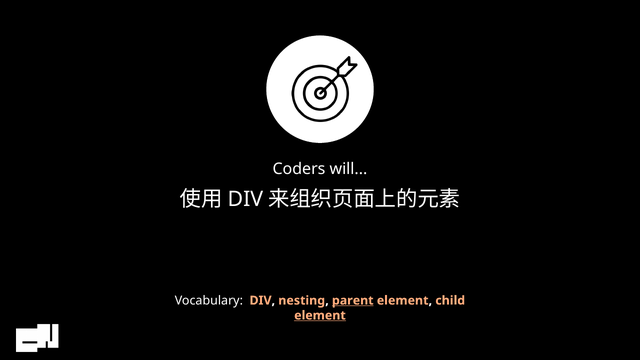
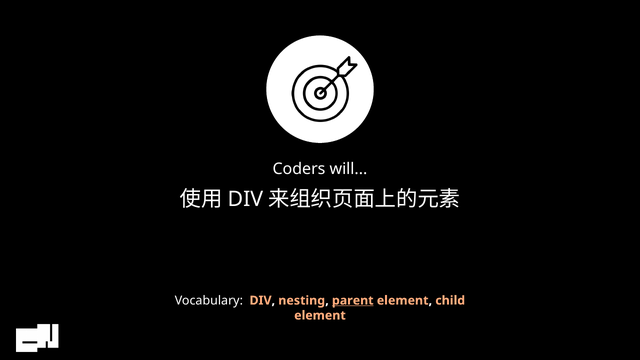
element underline: present -> none (320, 315)
